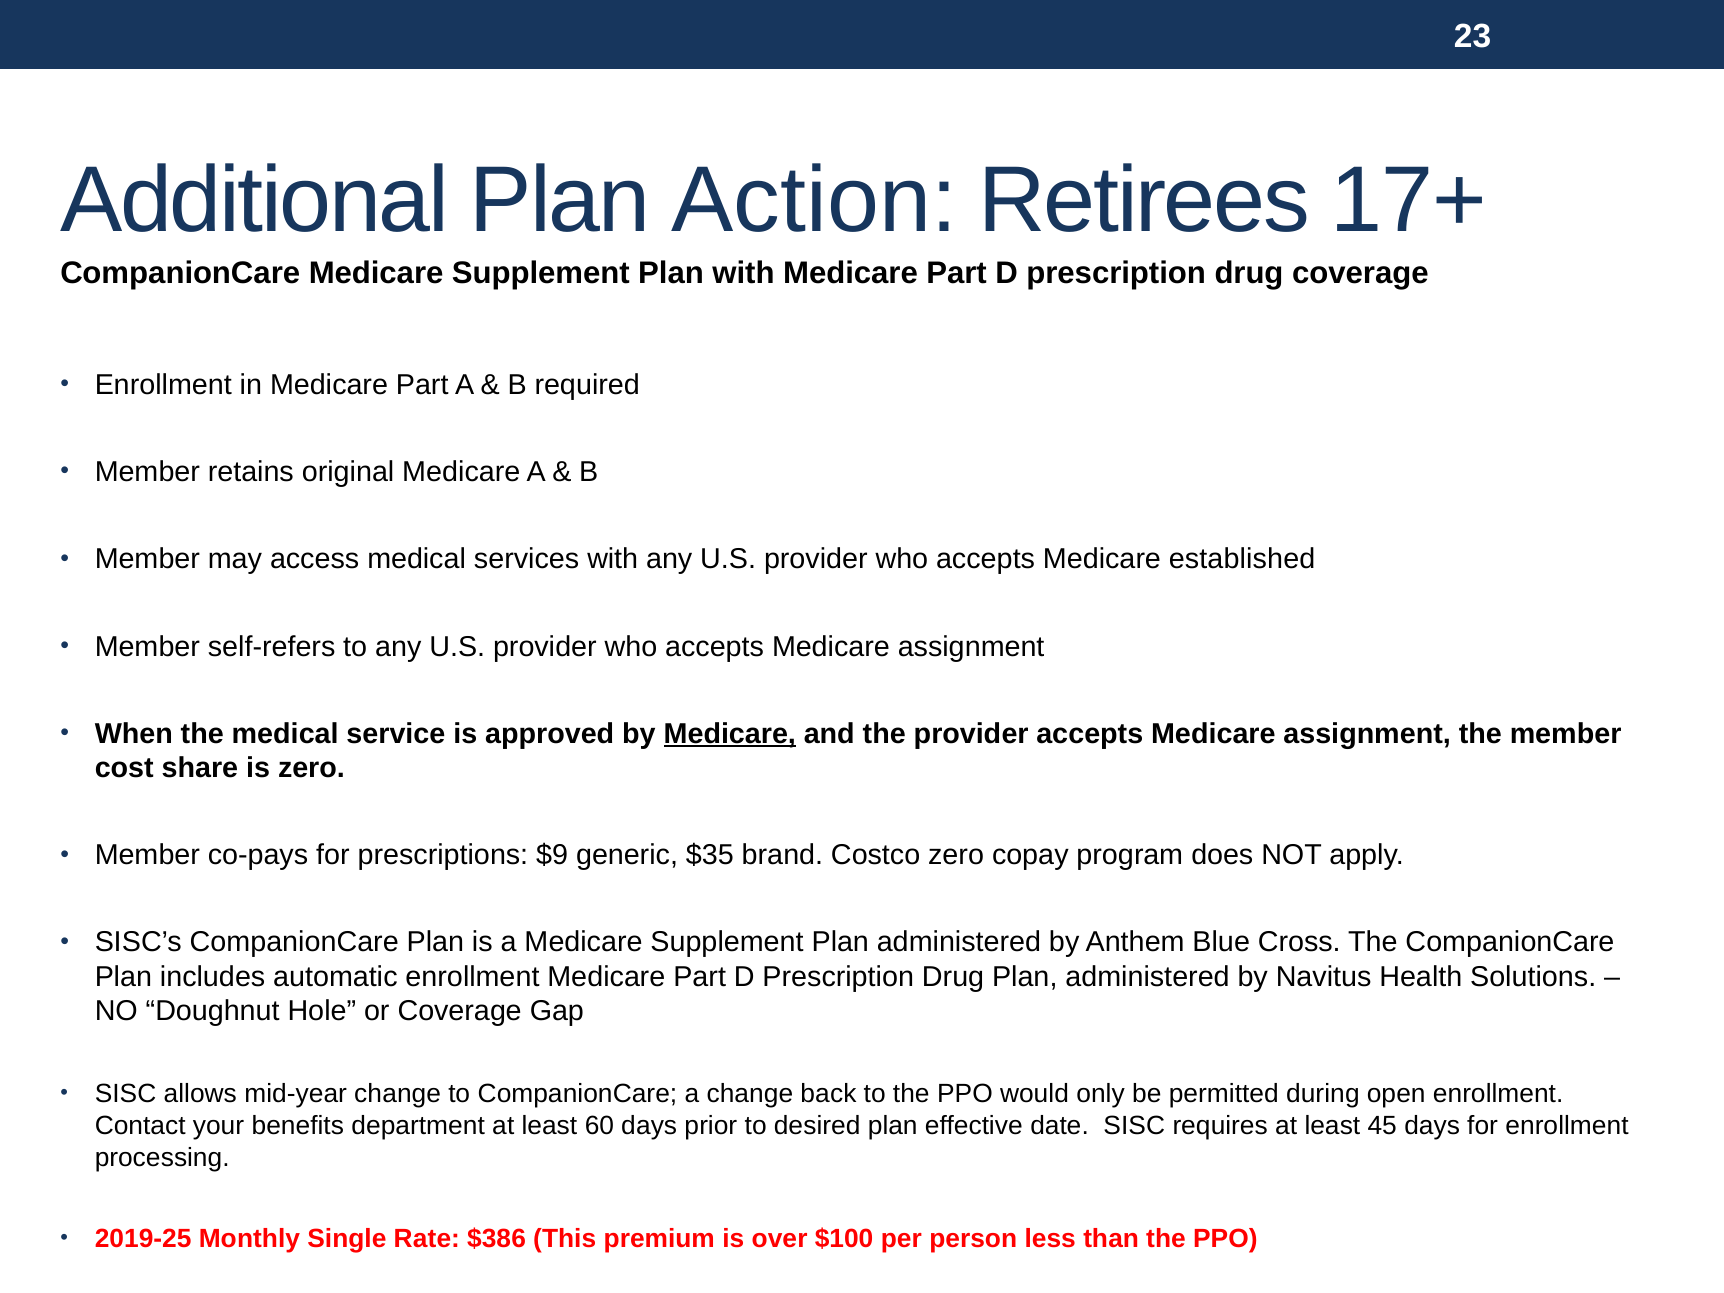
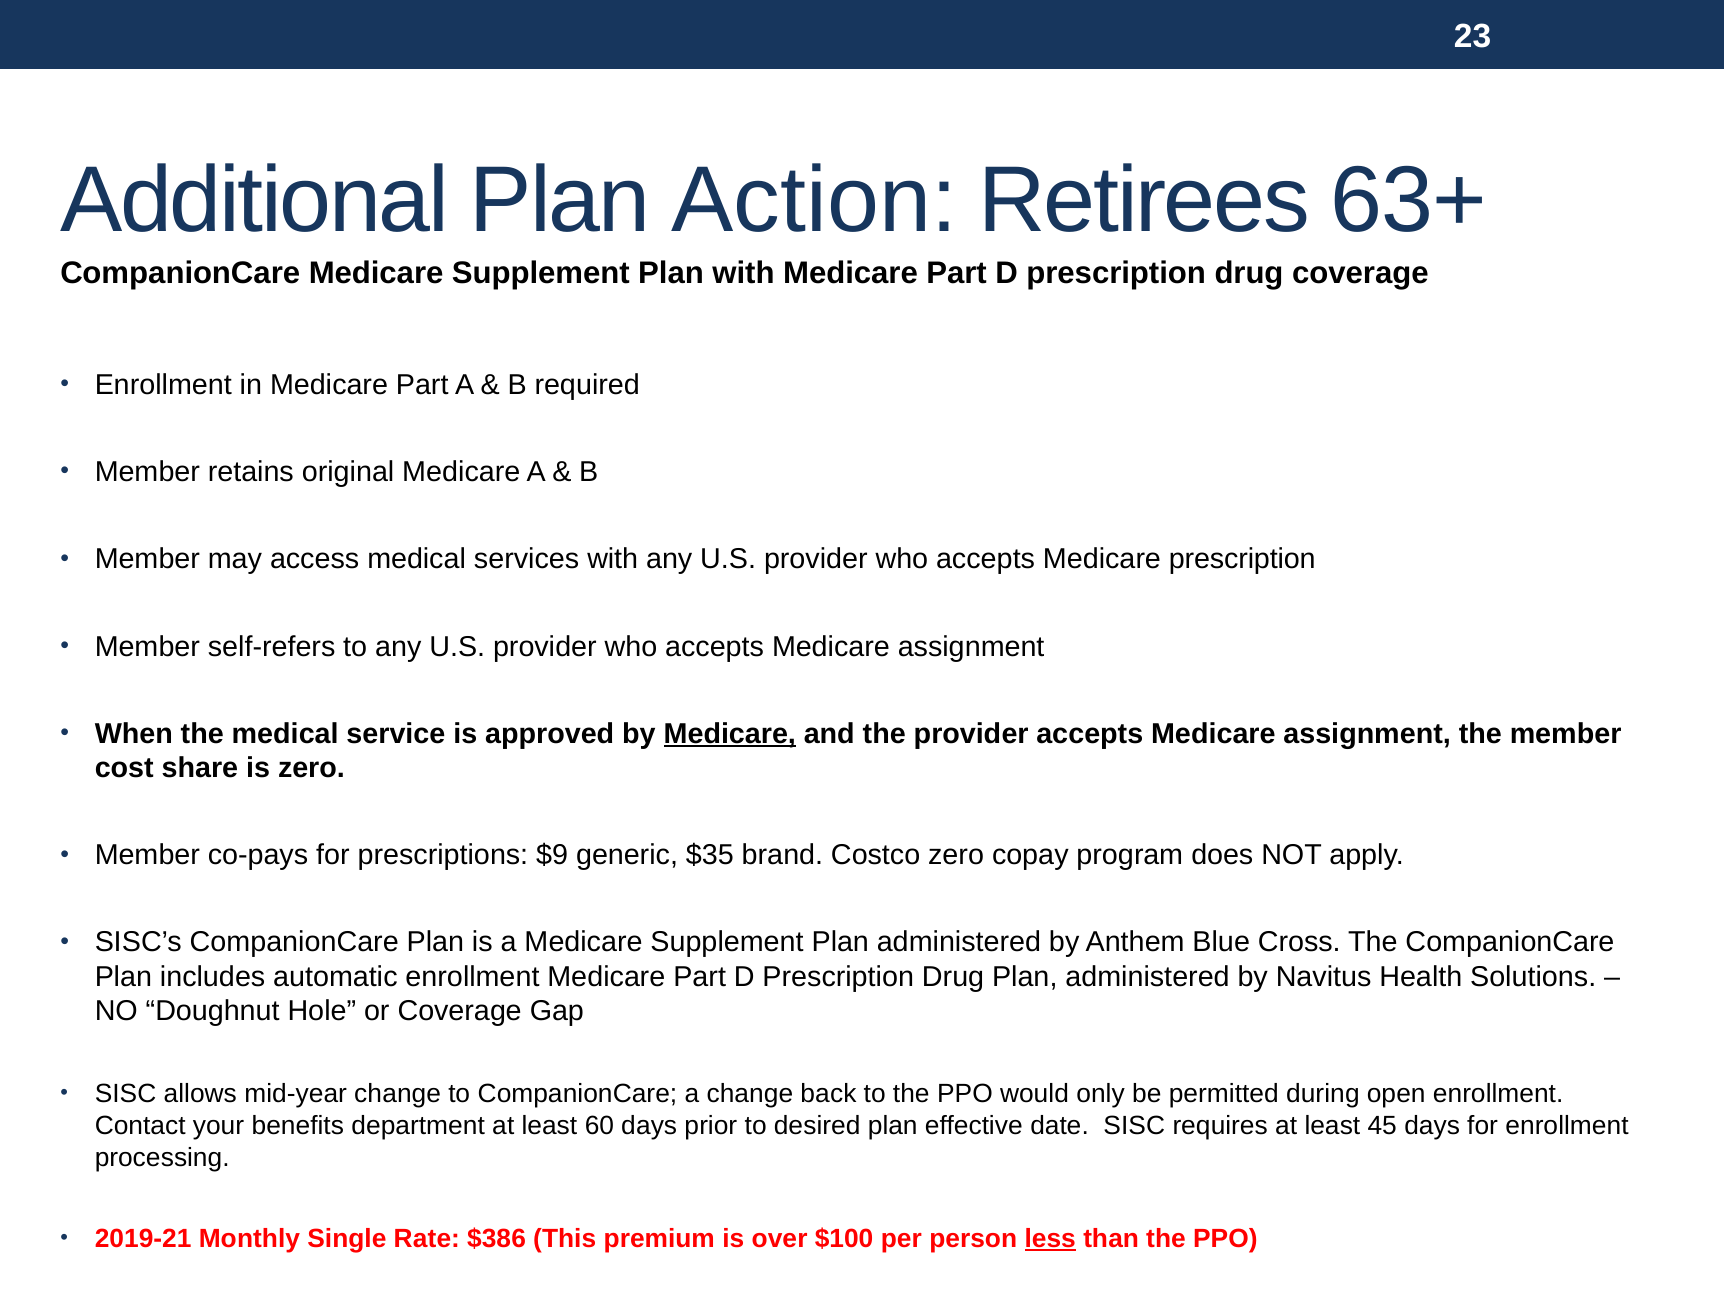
17+: 17+ -> 63+ (1408, 200)
Medicare established: established -> prescription (1242, 559)
2019-25: 2019-25 -> 2019-21 (143, 1239)
less underline: none -> present (1050, 1239)
